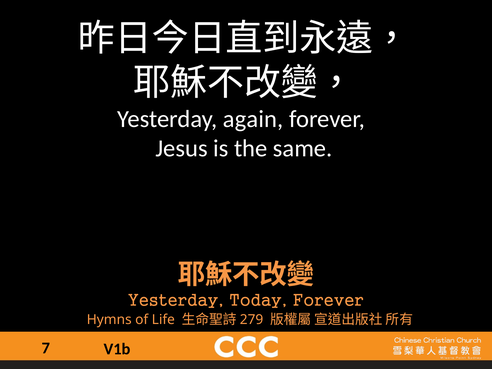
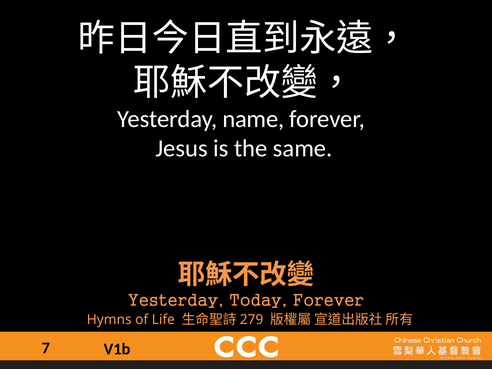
again: again -> name (253, 119)
